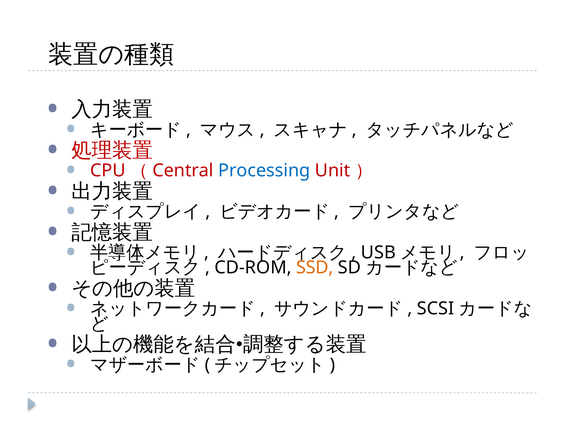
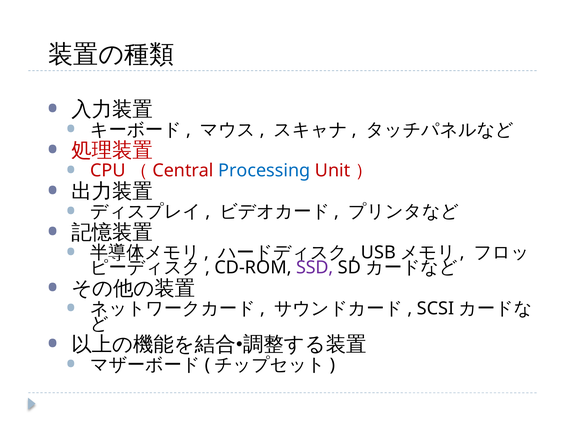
SSD colour: orange -> purple (315, 268)
